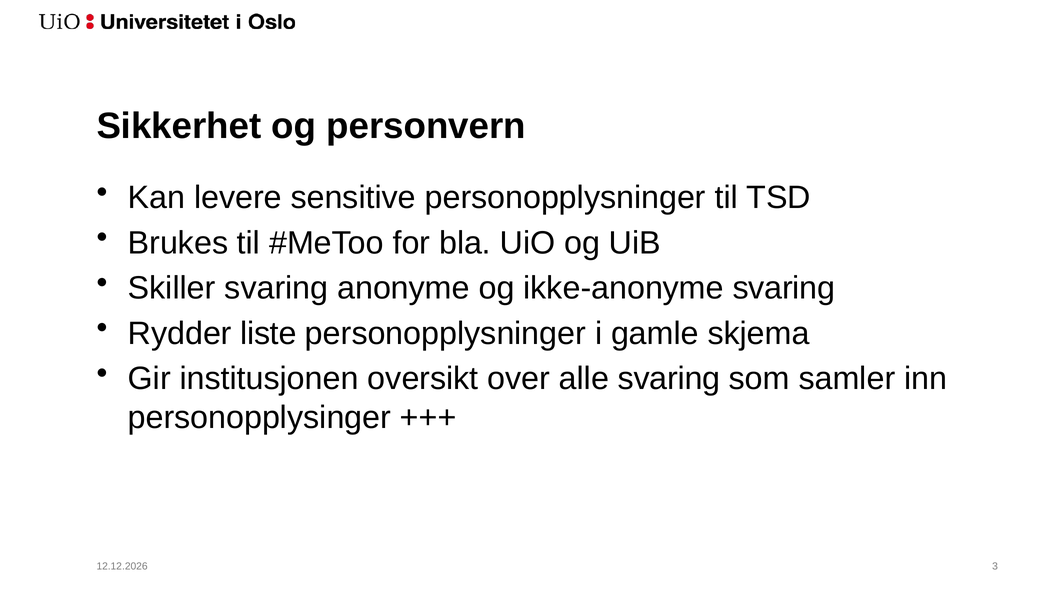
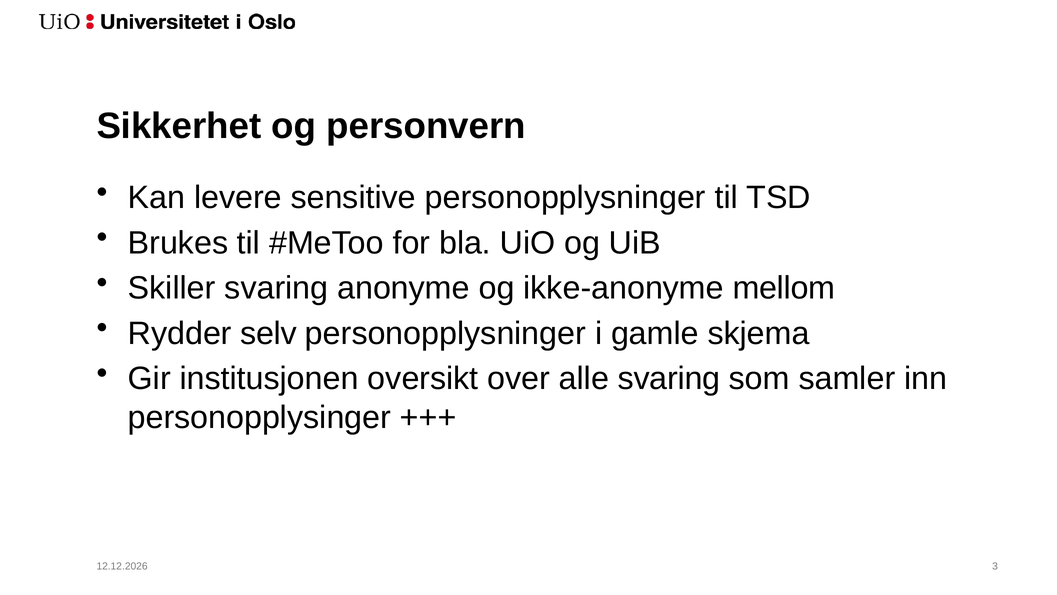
ikke-anonyme svaring: svaring -> mellom (784, 288)
liste: liste -> selv (268, 333)
